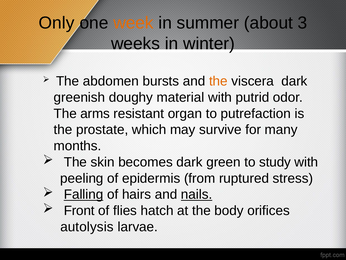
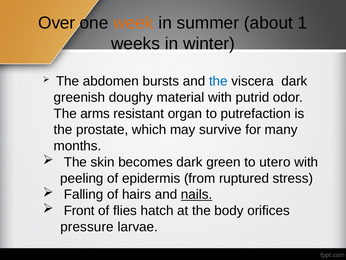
Only: Only -> Over (57, 23)
3: 3 -> 1 (303, 23)
the colour: orange -> blue (218, 81)
study: study -> utero (275, 162)
Falling underline: present -> none (84, 194)
autolysis: autolysis -> pressure (87, 226)
